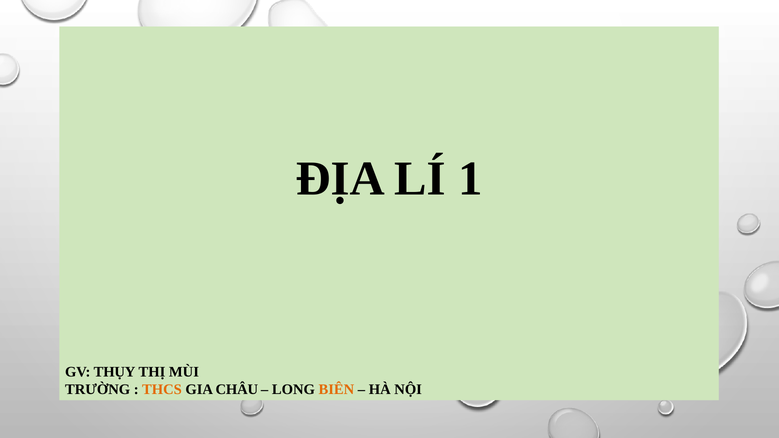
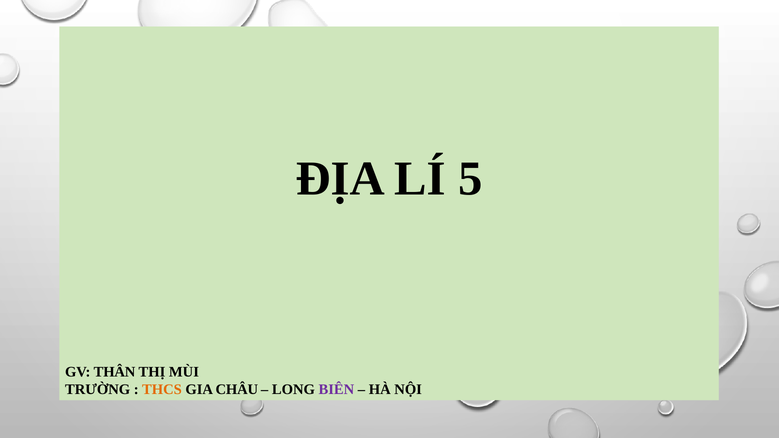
1: 1 -> 5 (470, 179)
THỤY: THỤY -> THÂN (115, 372)
BIÊN colour: orange -> purple (336, 390)
